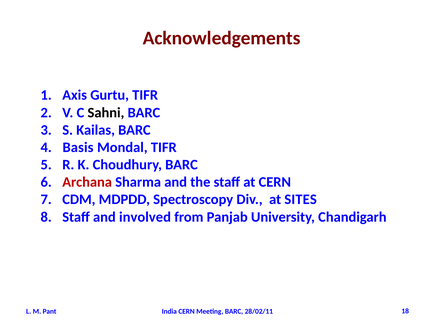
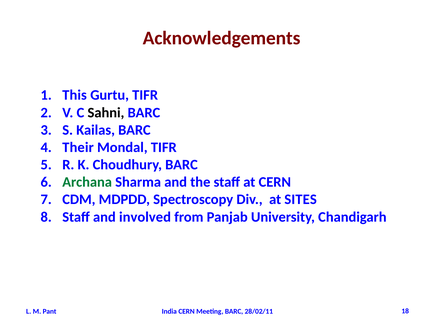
Axis: Axis -> This (75, 95)
Basis: Basis -> Their (78, 147)
Archana colour: red -> green (87, 182)
